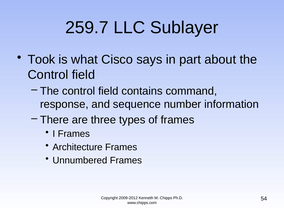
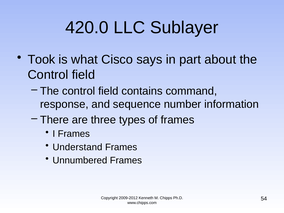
259.7: 259.7 -> 420.0 (87, 27)
Architecture: Architecture -> Understand (77, 147)
